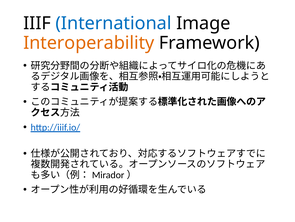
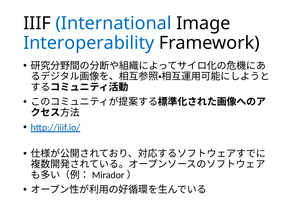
Interoperability colour: orange -> blue (89, 43)
